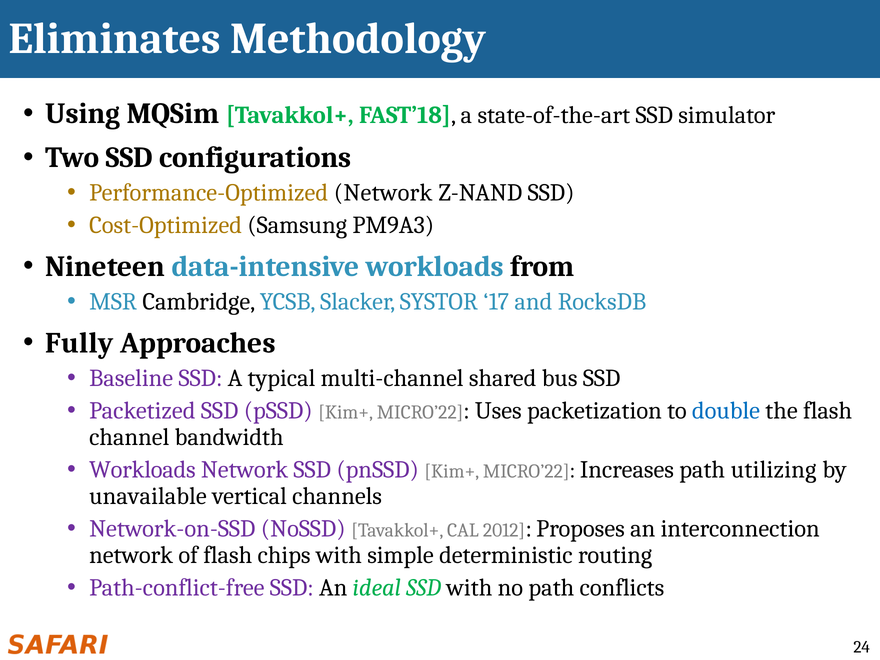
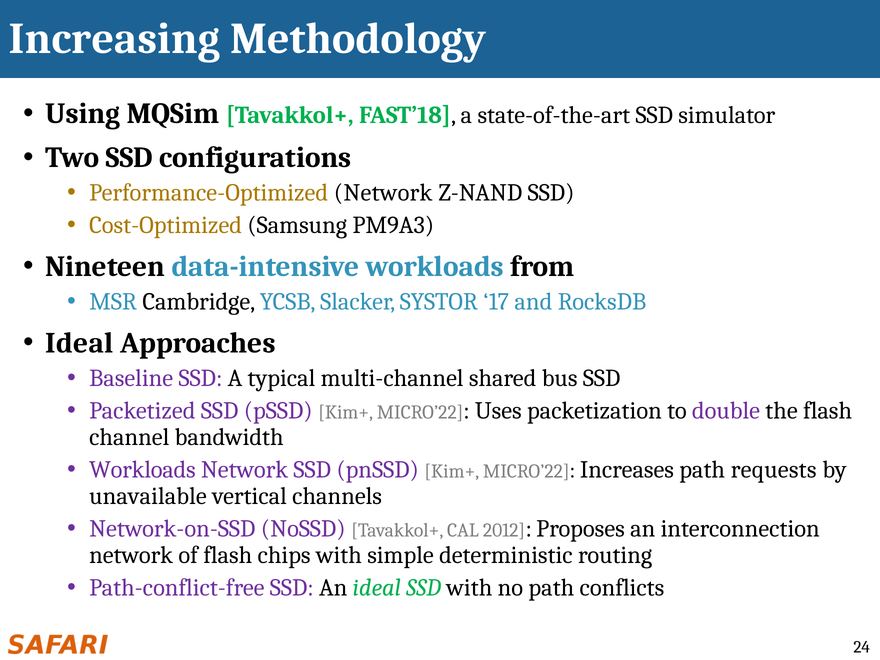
Eliminates: Eliminates -> Increasing (115, 39)
Fully: Fully -> Ideal (79, 343)
double colour: blue -> purple (726, 411)
utilizing: utilizing -> requests (774, 470)
